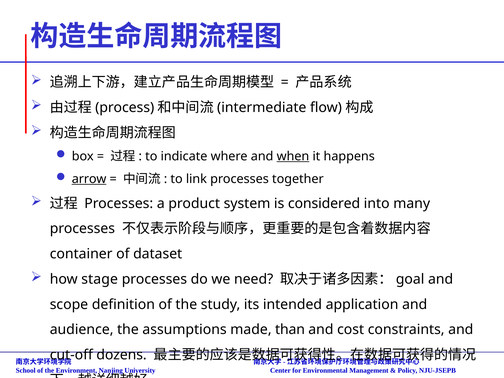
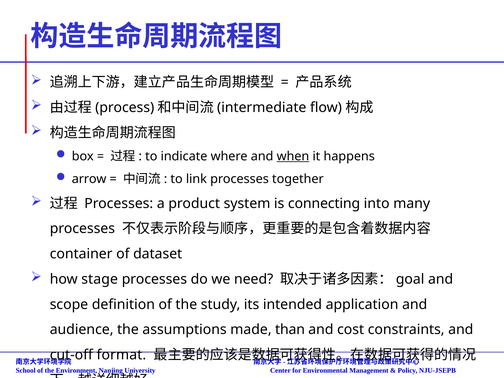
arrow underline: present -> none (89, 179)
considered: considered -> connecting (324, 203)
dozens: dozens -> format (121, 355)
